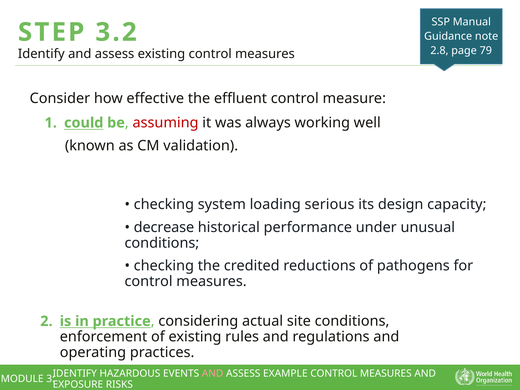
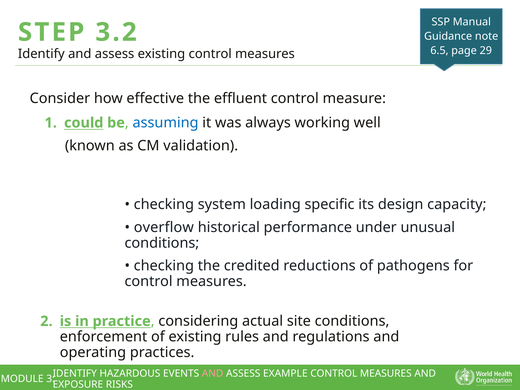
2.8: 2.8 -> 6.5 (439, 51)
79: 79 -> 29 (486, 51)
assuming colour: red -> blue (166, 123)
serious: serious -> specific (330, 204)
decrease: decrease -> overflow (164, 227)
